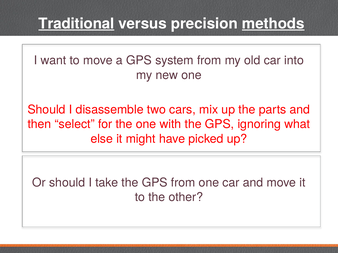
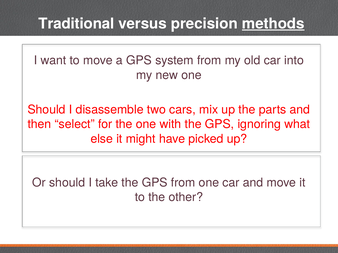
Traditional underline: present -> none (76, 24)
